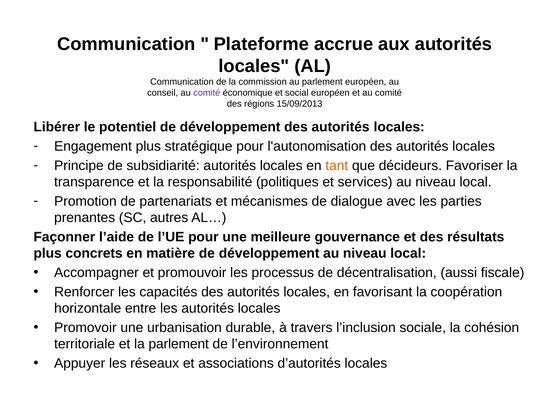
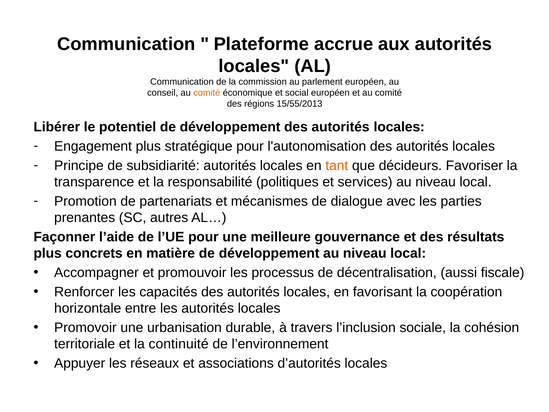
comité colour: purple -> orange (207, 93)
15/09/2013: 15/09/2013 -> 15/55/2013 (300, 104)
la parlement: parlement -> continuité (179, 344)
